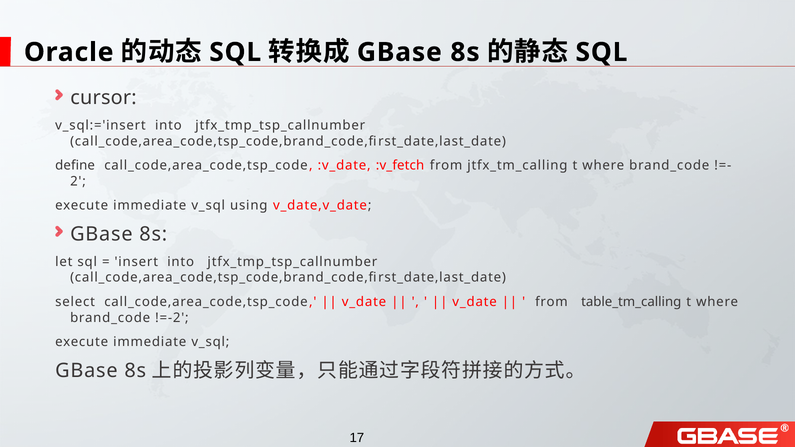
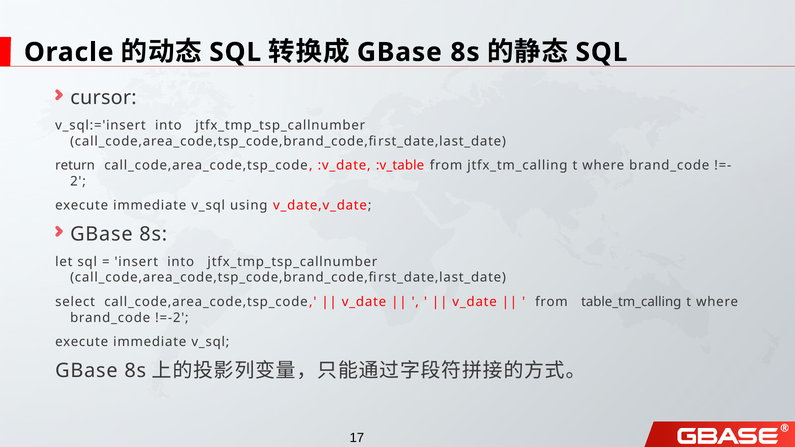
define: define -> return (75, 165)
:v_fetch: :v_fetch -> :v_table (400, 165)
